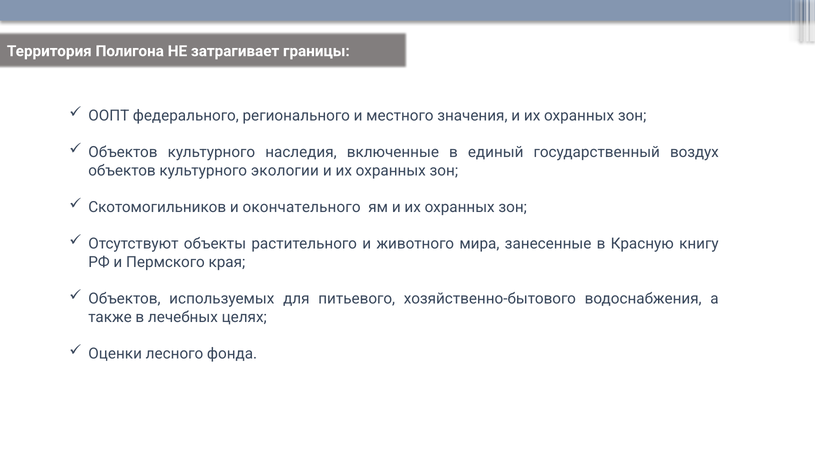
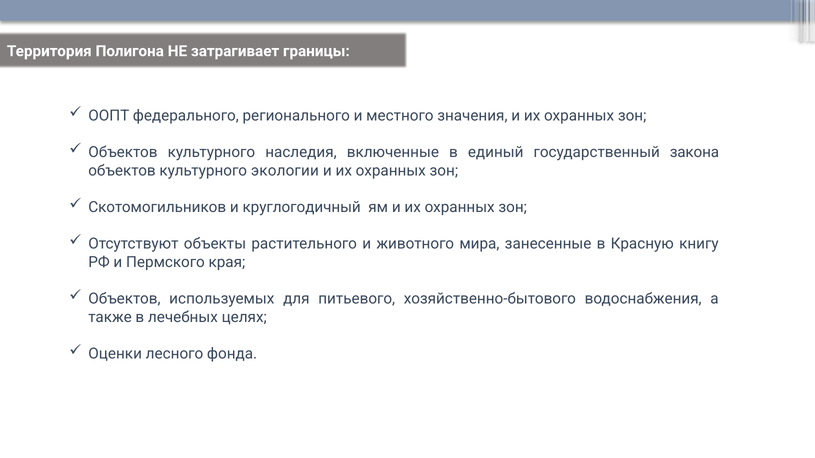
воздух: воздух -> закона (694, 152)
окончательного: окончательного -> круглогодичный (302, 207)
